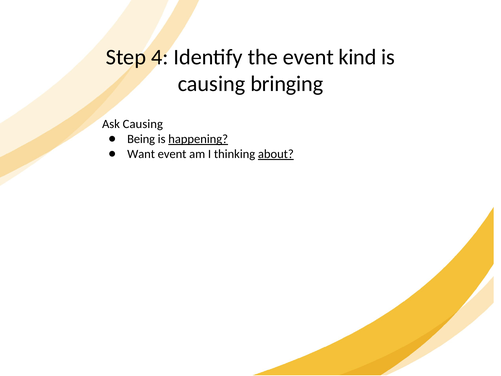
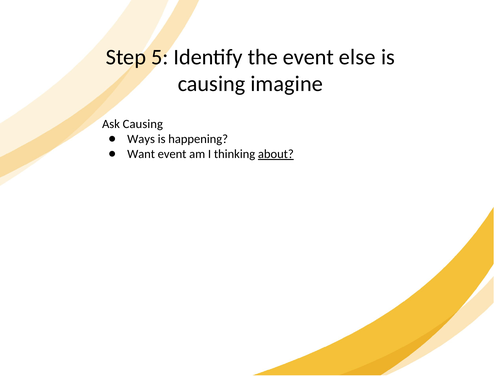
4: 4 -> 5 (160, 57)
kind: kind -> else (357, 57)
bringing: bringing -> imagine (287, 84)
Being: Being -> Ways (141, 139)
happening underline: present -> none (198, 139)
